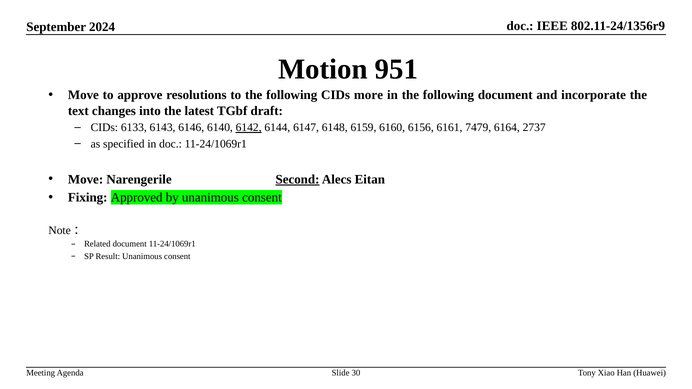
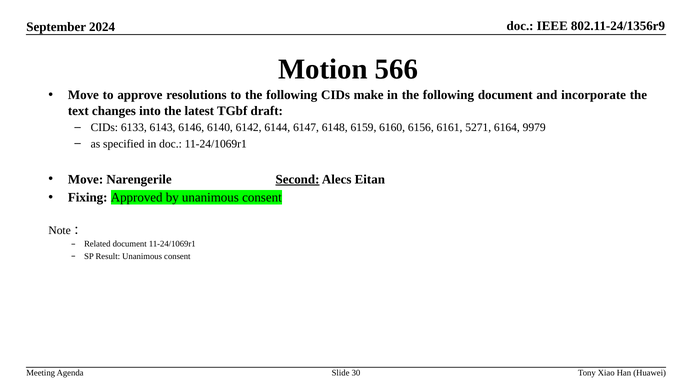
951: 951 -> 566 (396, 69)
more: more -> make (369, 95)
6142 underline: present -> none (249, 128)
7479: 7479 -> 5271 (478, 128)
2737: 2737 -> 9979 (534, 128)
